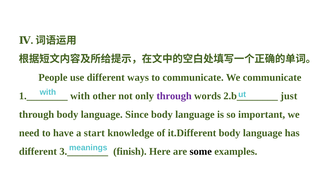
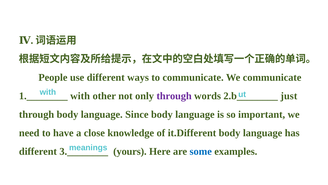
start: start -> close (94, 133)
finish: finish -> yours (130, 151)
some colour: black -> blue (201, 151)
